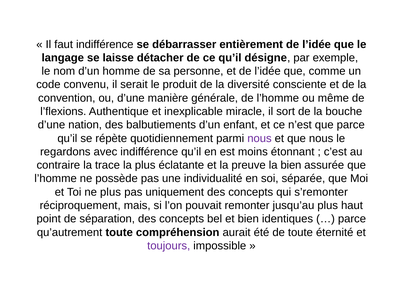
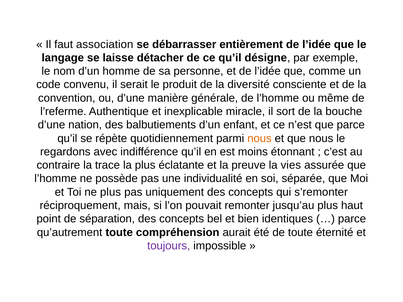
faut indifférence: indifférence -> association (105, 44)
l’flexions: l’flexions -> l’referme (63, 112)
nous colour: purple -> orange (260, 138)
la bien: bien -> vies (291, 165)
